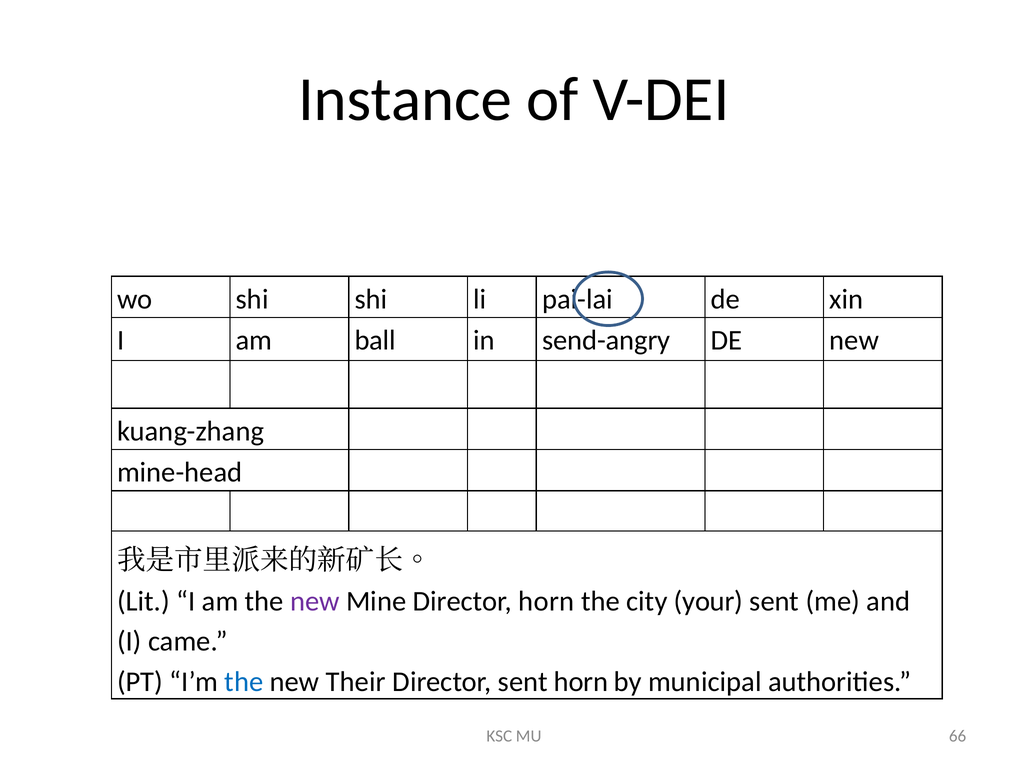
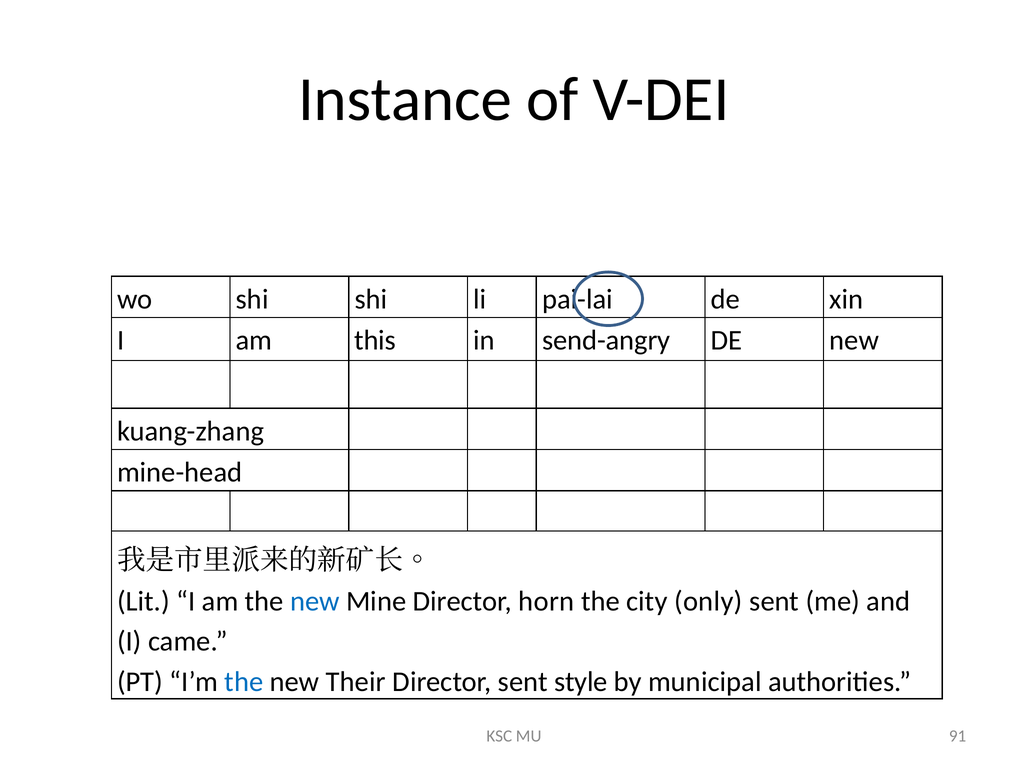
ball: ball -> this (375, 341)
new colour: purple -> blue (315, 601)
your: your -> only (708, 601)
sent horn: horn -> style (581, 682)
66: 66 -> 91 (958, 736)
